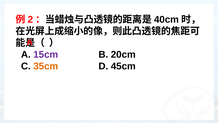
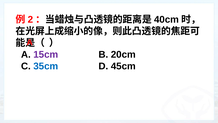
35cm colour: orange -> blue (46, 66)
